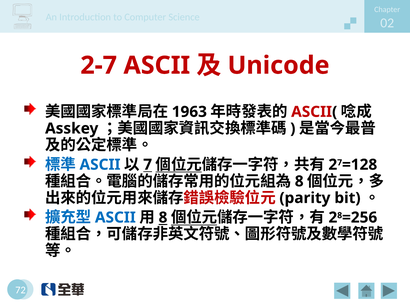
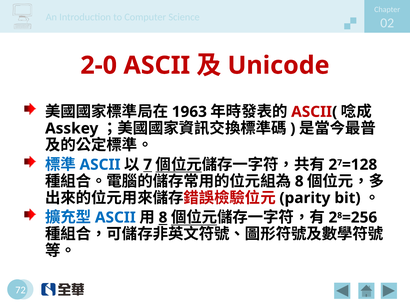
2-7: 2-7 -> 2-0 (99, 65)
